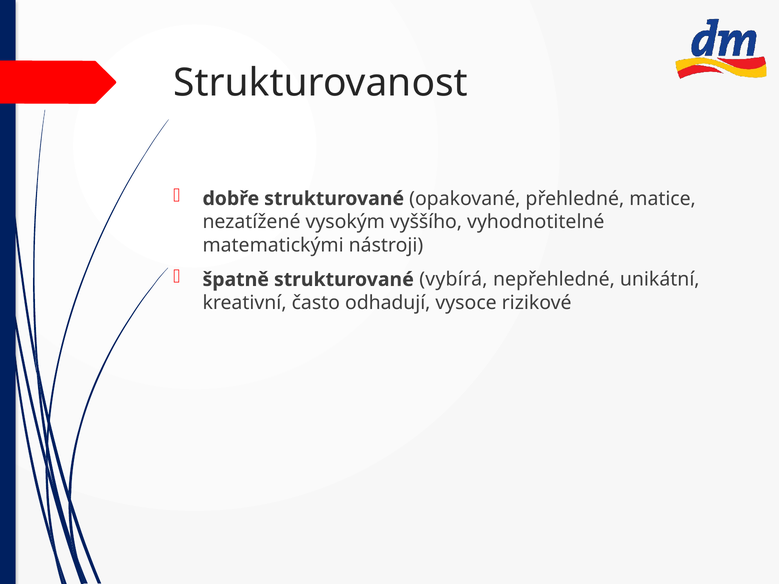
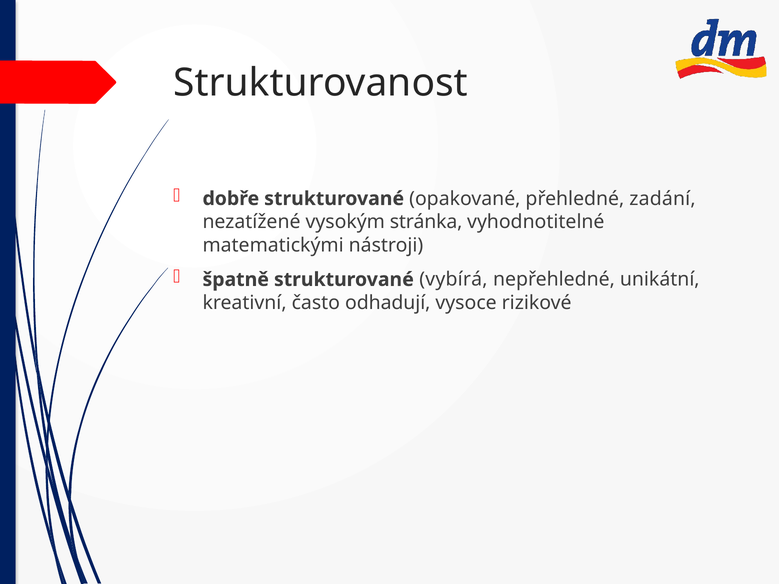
matice: matice -> zadání (662, 199)
vyššího: vyššího -> stránka (426, 222)
